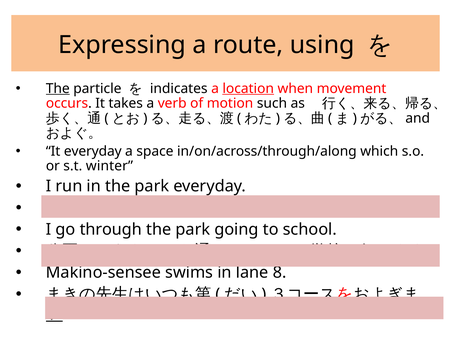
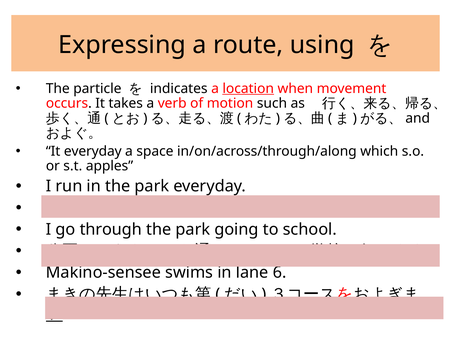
The underline: present -> none (58, 89)
winter: winter -> apples (110, 166)
8: 8 -> 6 (280, 273)
